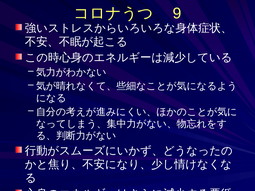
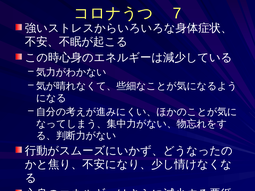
9: 9 -> 7 (177, 13)
